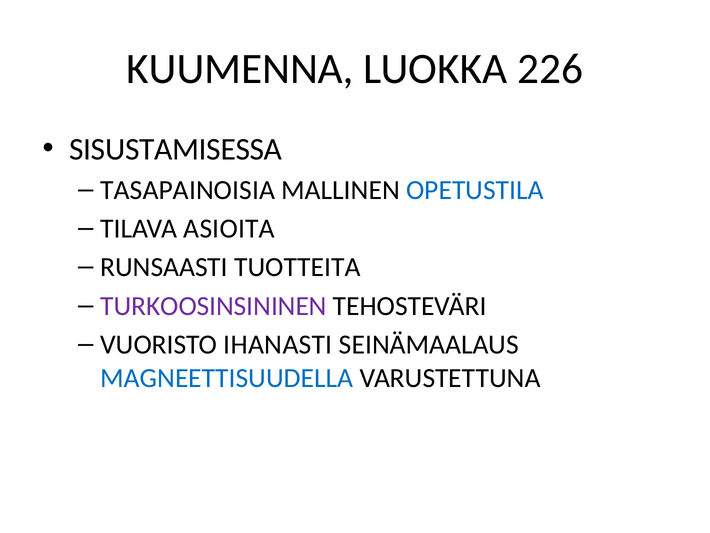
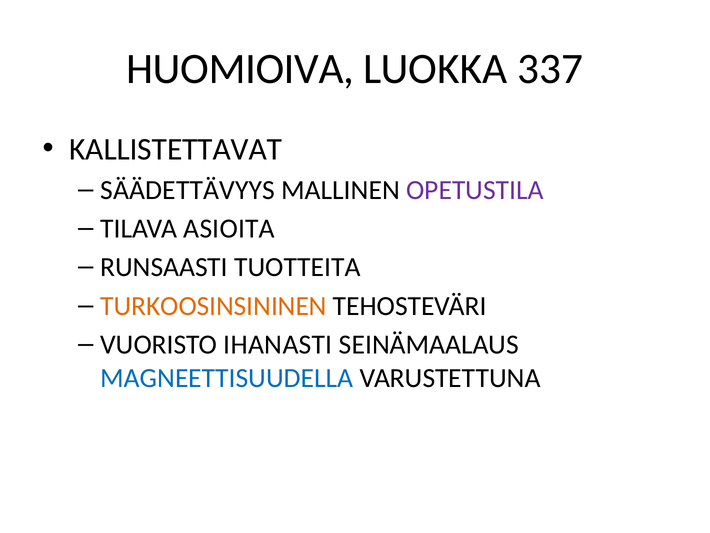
KUUMENNA: KUUMENNA -> HUOMIOIVA (240, 69)
226: 226 -> 337 (550, 69)
SISUSTAMISESSA: SISUSTAMISESSA -> KALLISTETTAVAT (176, 149)
TASAPAINOISIA: TASAPAINOISIA -> SÄÄDETTÄVYYS (188, 190)
OPETUSTILA colour: blue -> purple (475, 190)
TURKOOSINSININEN colour: purple -> orange (214, 306)
